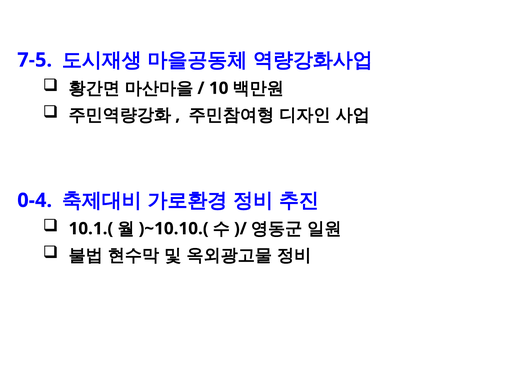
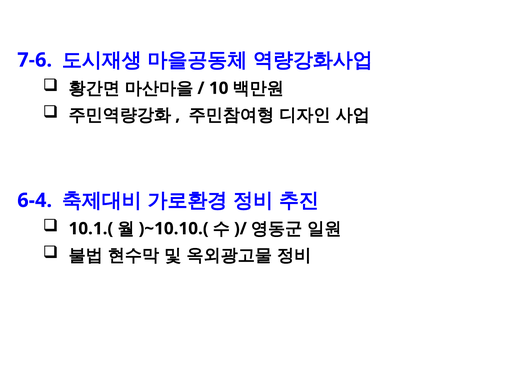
7-5: 7-5 -> 7-6 (35, 60)
0-4: 0-4 -> 6-4 (35, 200)
